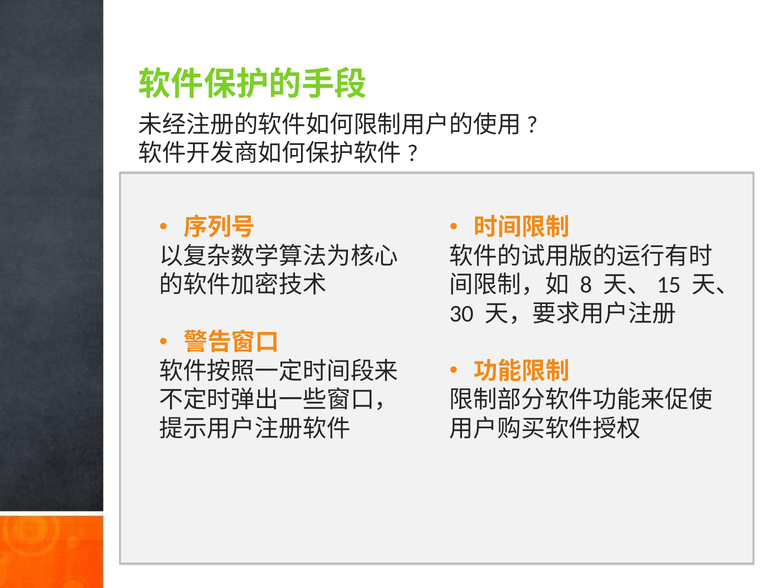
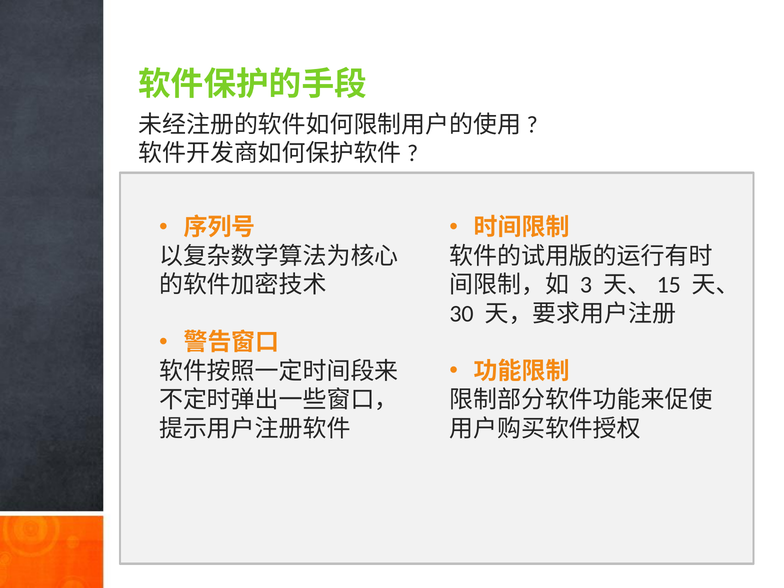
8: 8 -> 3 (586, 285)
